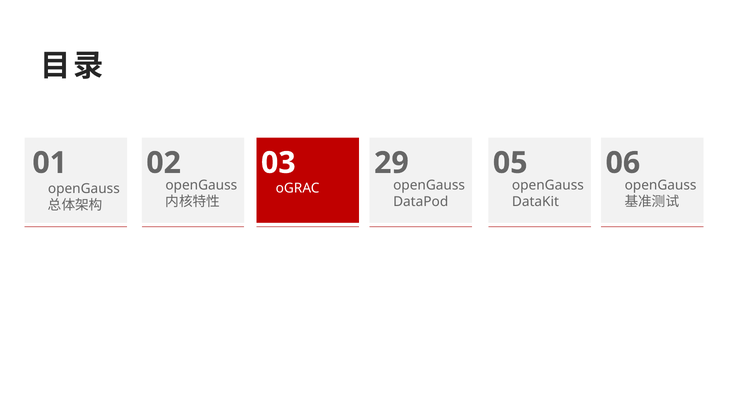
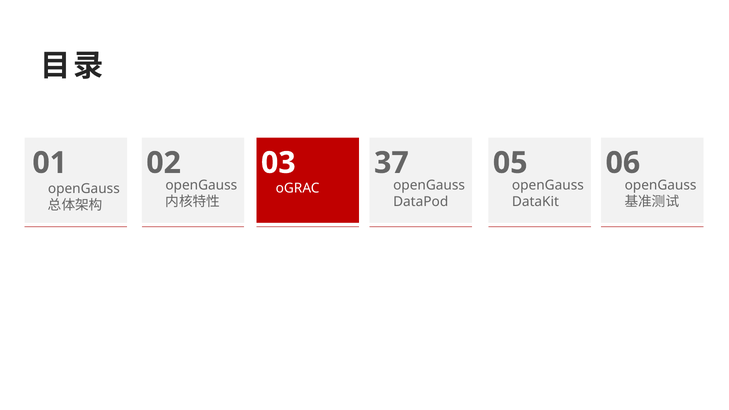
29: 29 -> 37 (391, 163)
